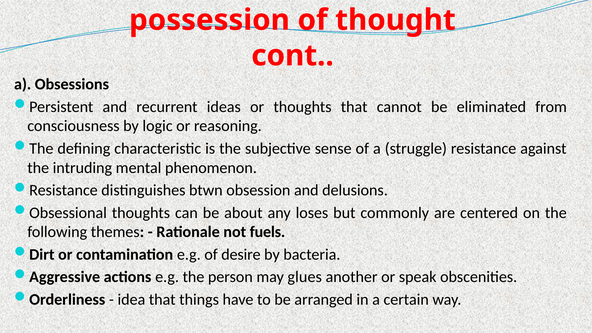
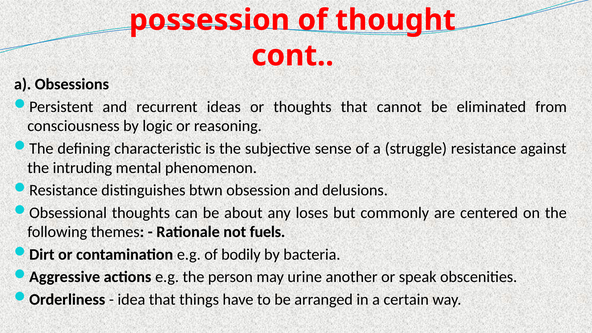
desire: desire -> bodily (241, 254)
glues: glues -> urine (305, 277)
